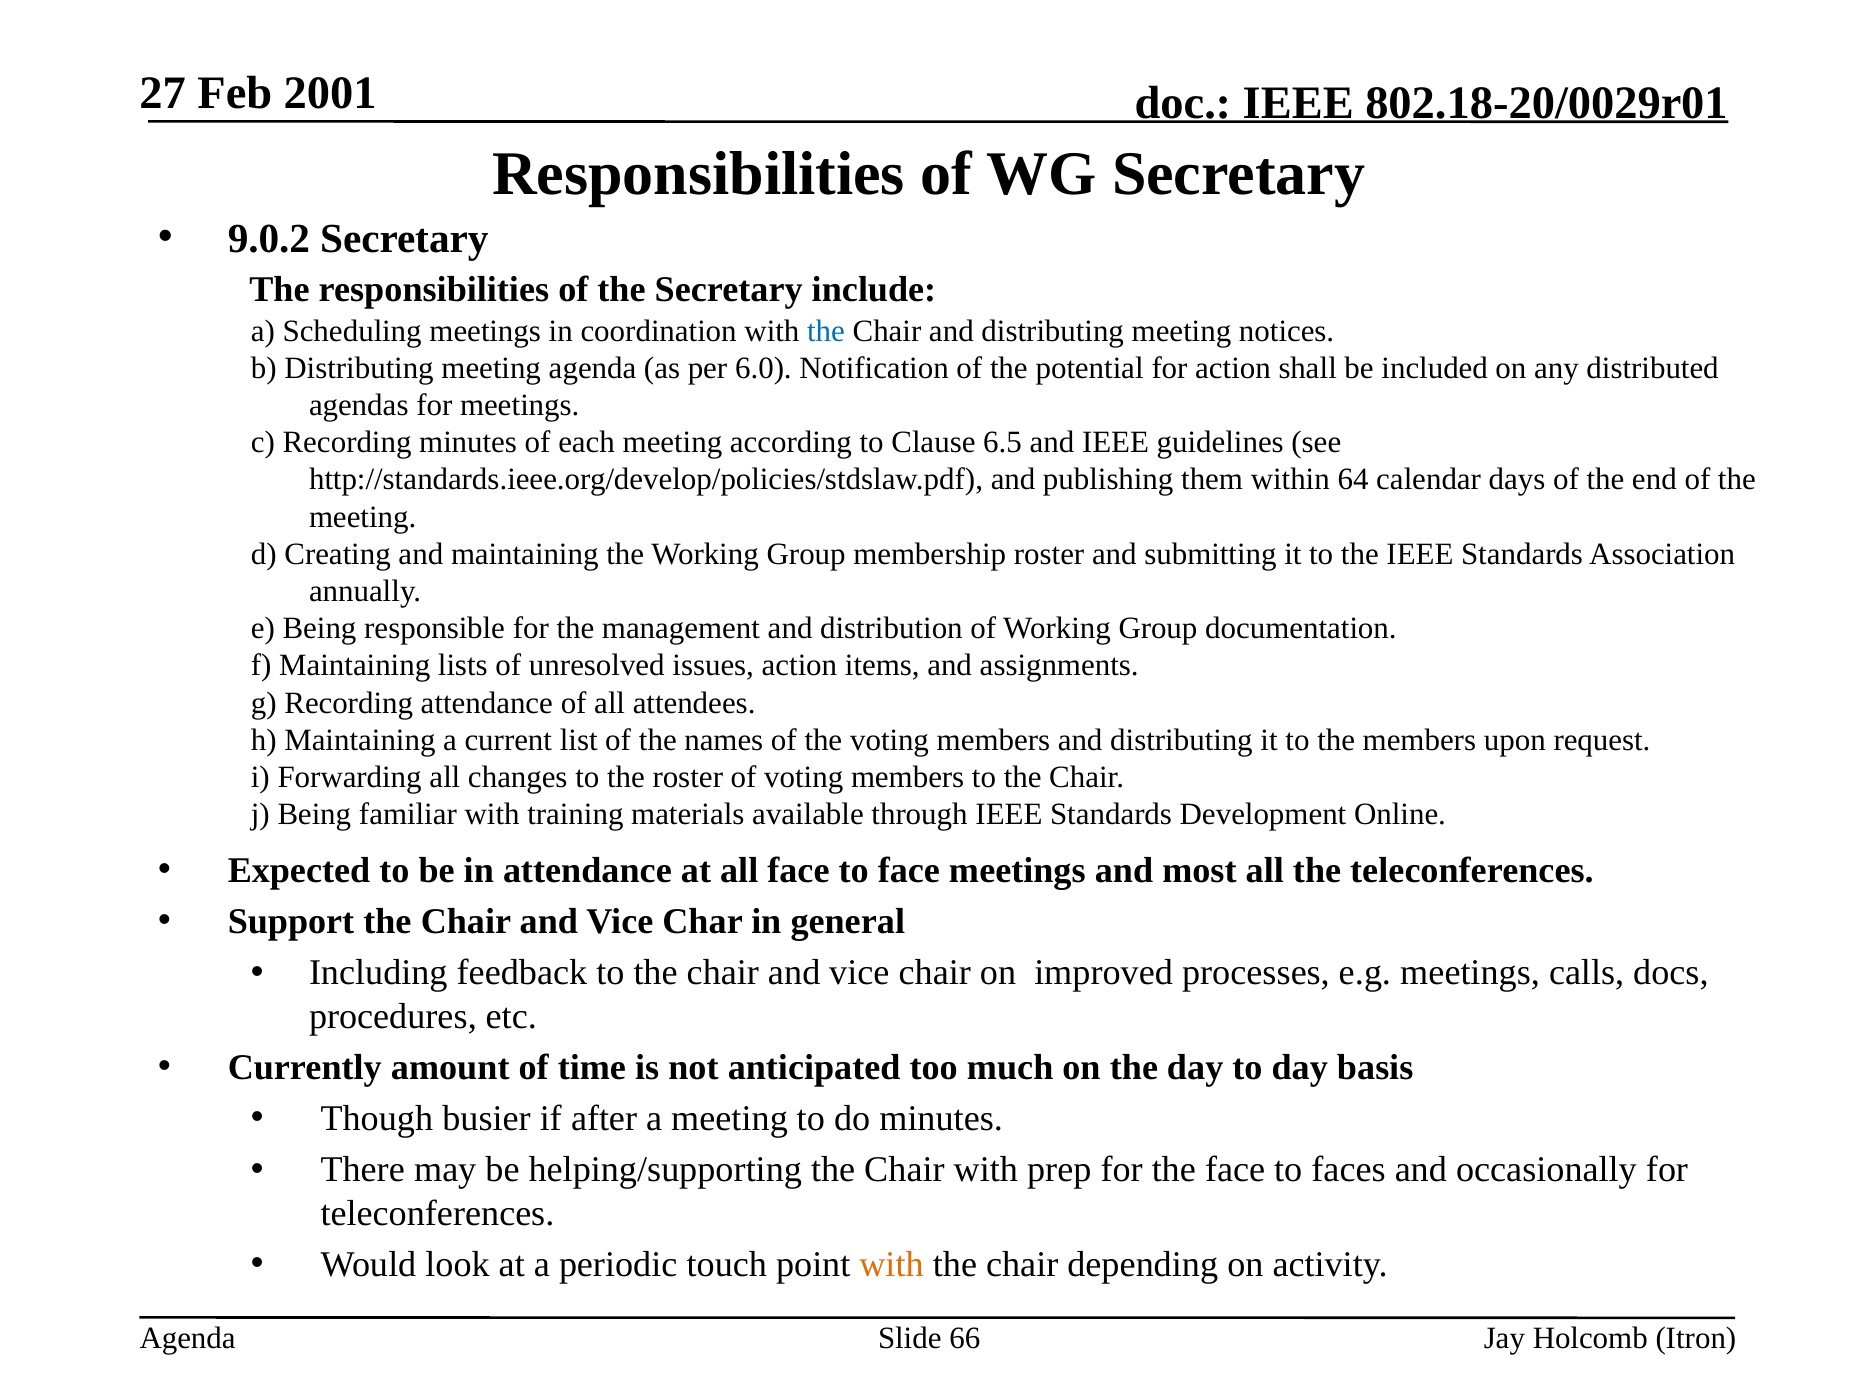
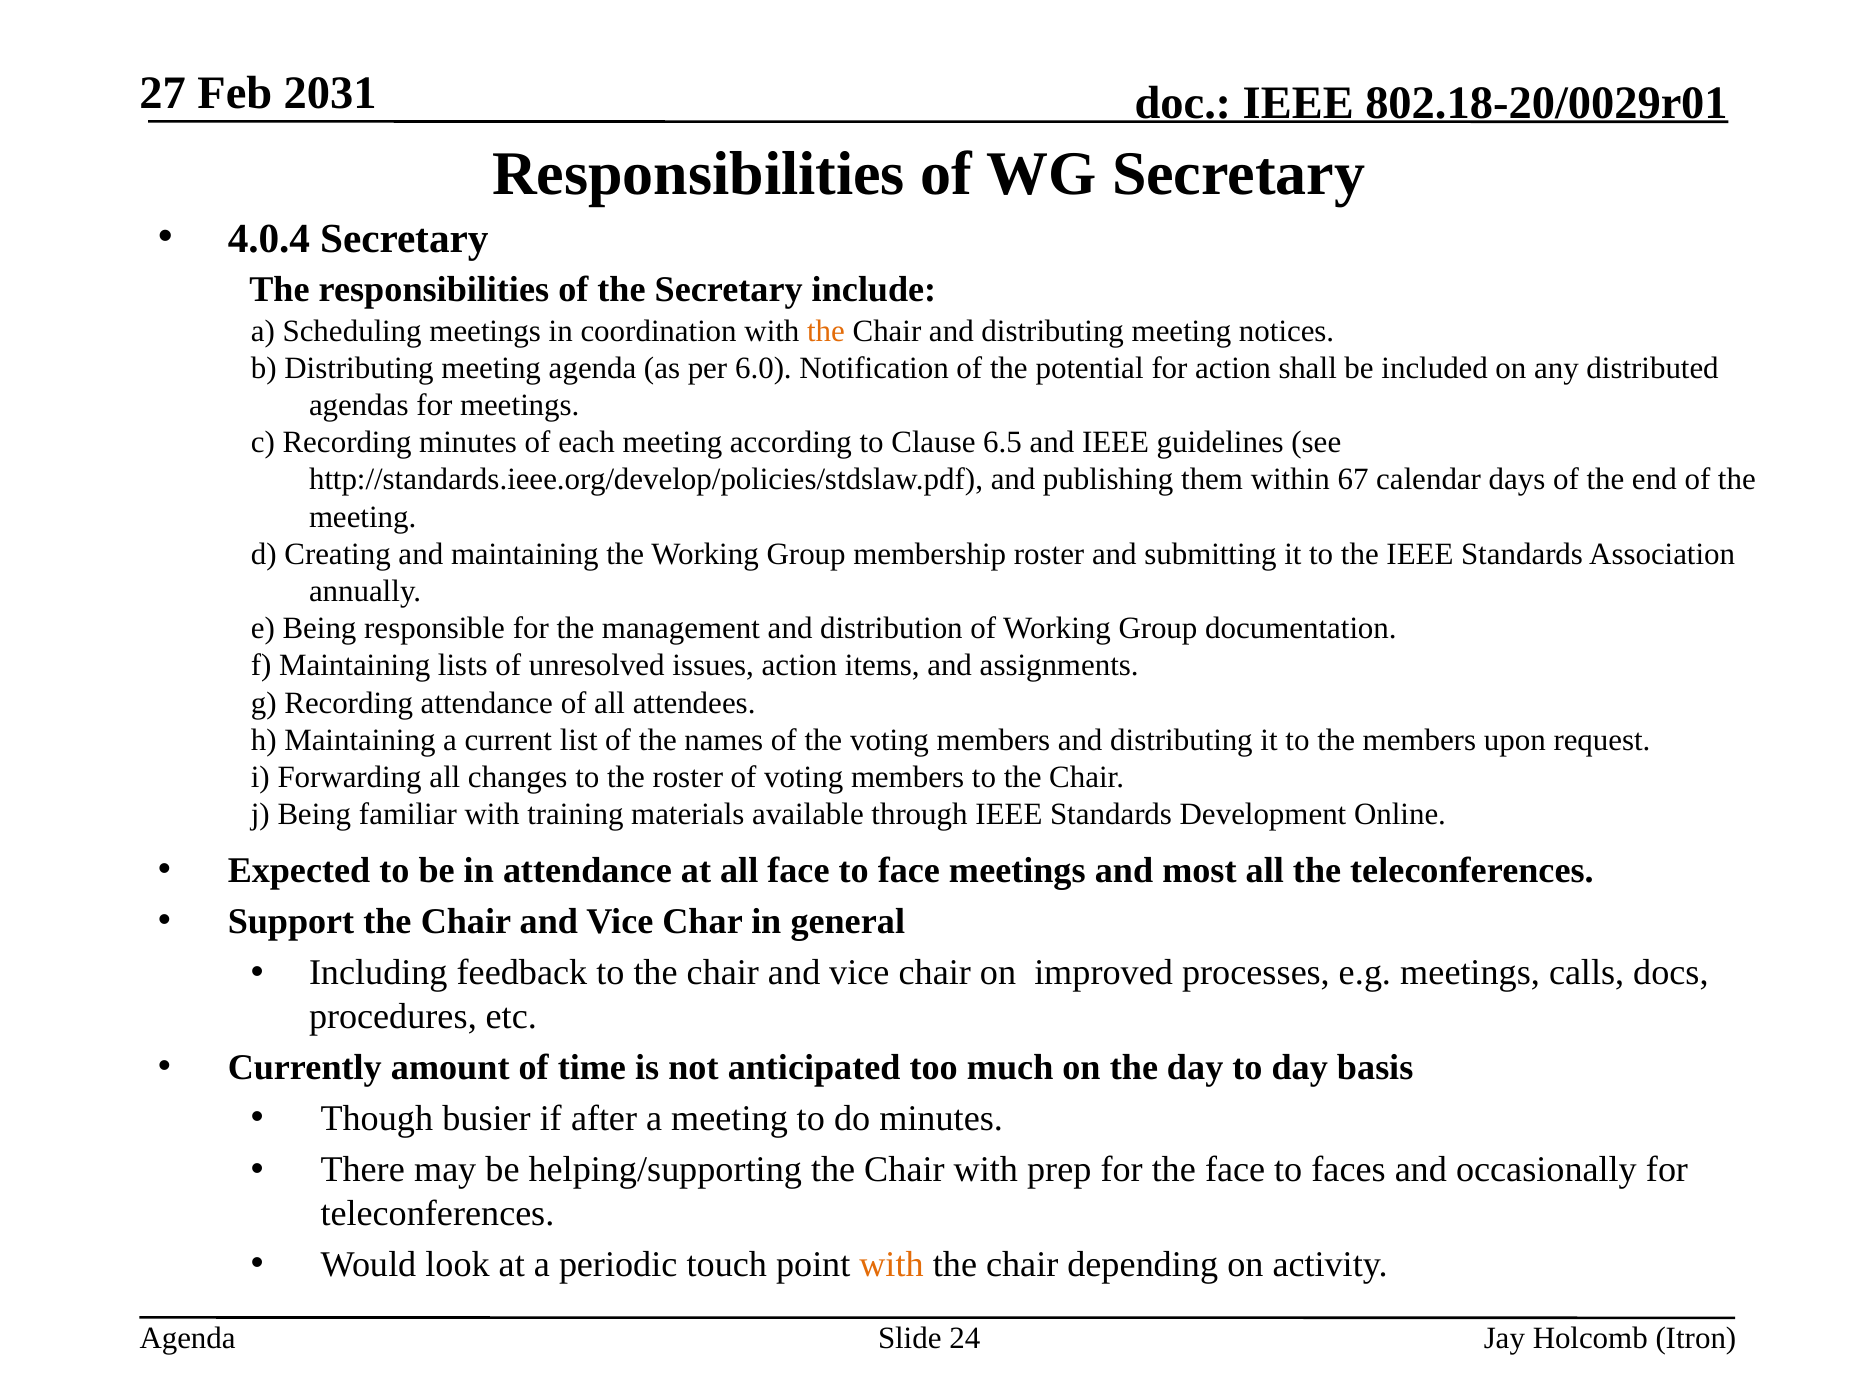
2001: 2001 -> 2031 (330, 93)
9.0.2: 9.0.2 -> 4.0.4 (269, 238)
the colour: blue -> orange (826, 331)
64: 64 -> 67 (1353, 479)
66: 66 -> 24 (965, 1337)
